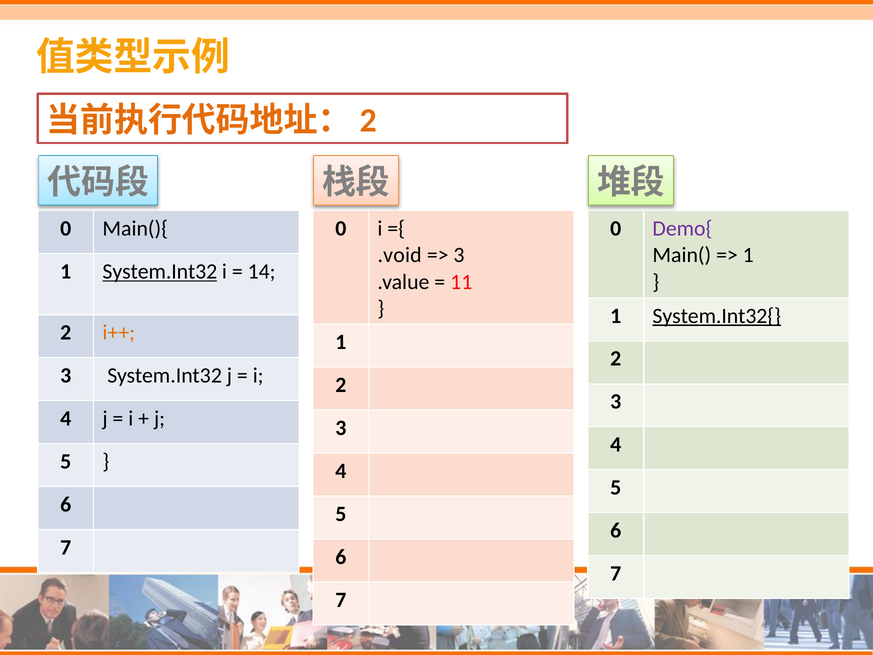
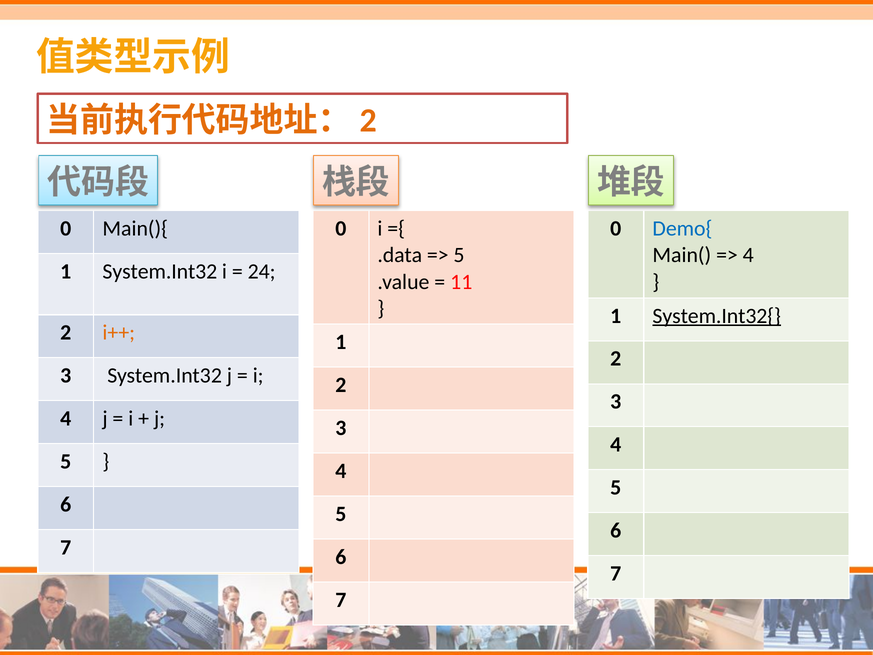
Demo{ colour: purple -> blue (682, 228)
.void: .void -> .data (400, 255)
3: 3 -> 5 (459, 255)
1: 1 -> 4 (748, 255)
System.Int32 underline: present -> none (160, 271)
14: 14 -> 24 (262, 271)
